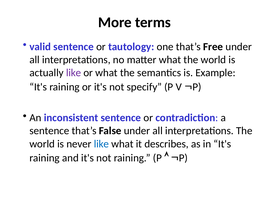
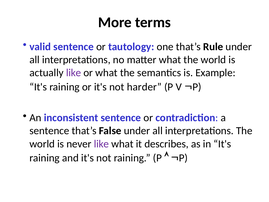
Free: Free -> Rule (213, 47)
specify: specify -> harder (144, 87)
like colour: blue -> purple (101, 144)
